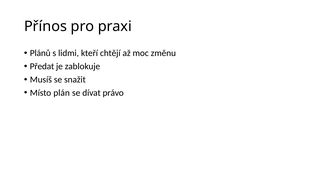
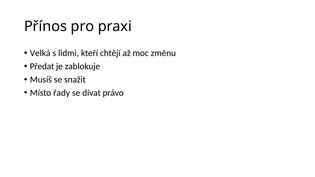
Plánů: Plánů -> Velká (40, 53)
plán: plán -> řady (62, 93)
